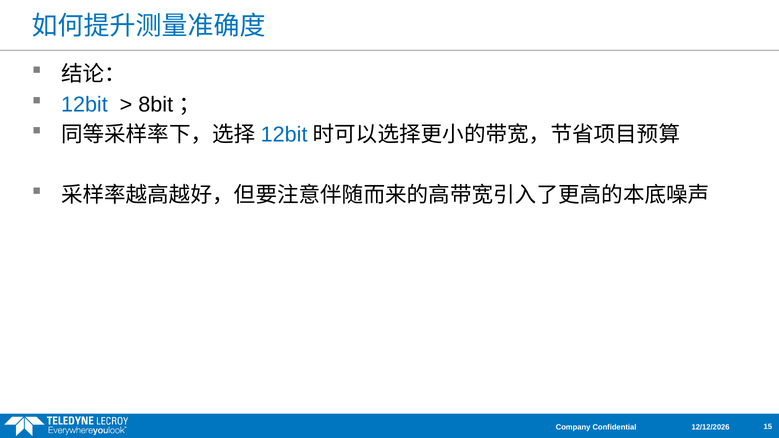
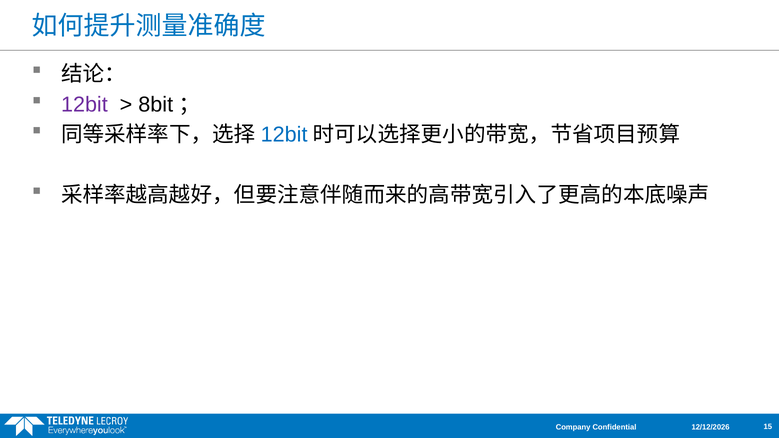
12bit colour: blue -> purple (84, 104)
